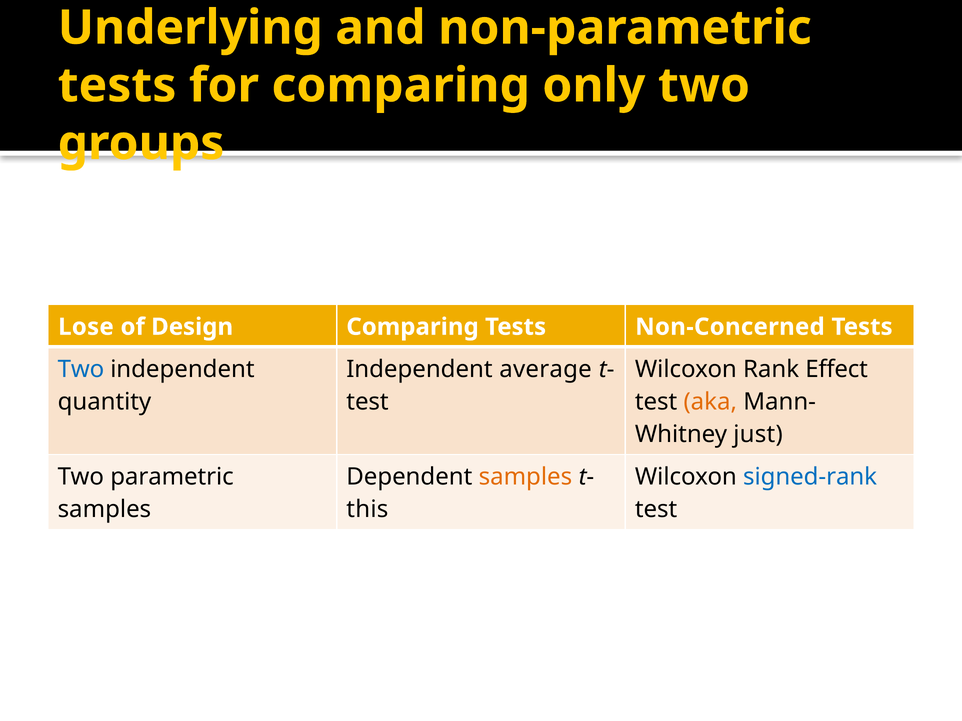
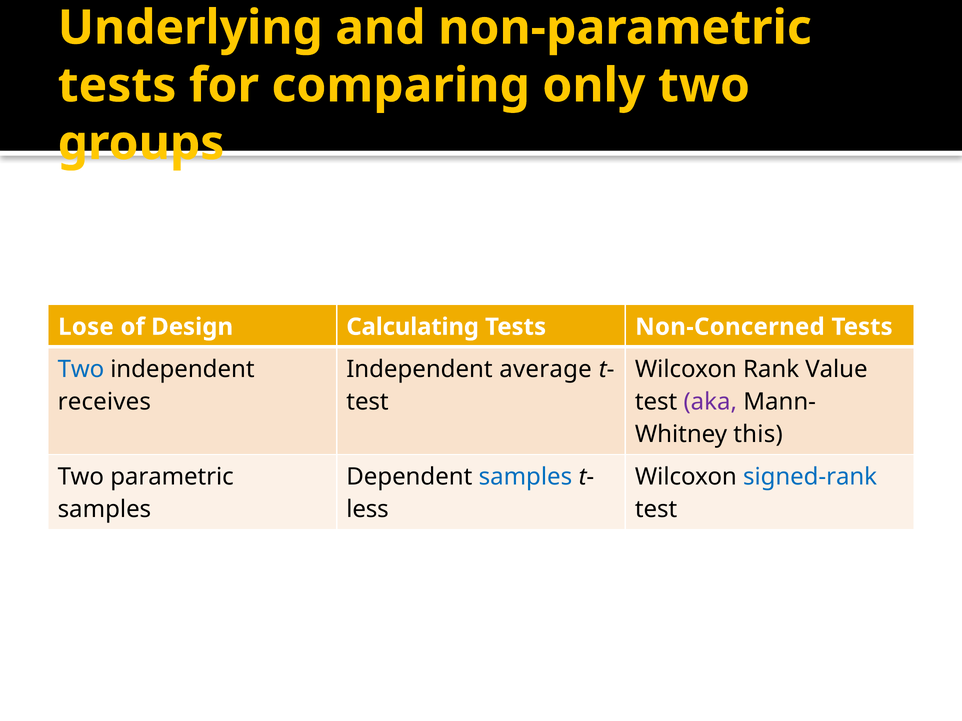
Design Comparing: Comparing -> Calculating (413, 327)
Effect: Effect -> Value (836, 369)
quantity: quantity -> receives (104, 402)
aka colour: orange -> purple (710, 402)
just: just -> this (758, 435)
samples colour: orange -> blue (525, 477)
this: this -> less (368, 510)
